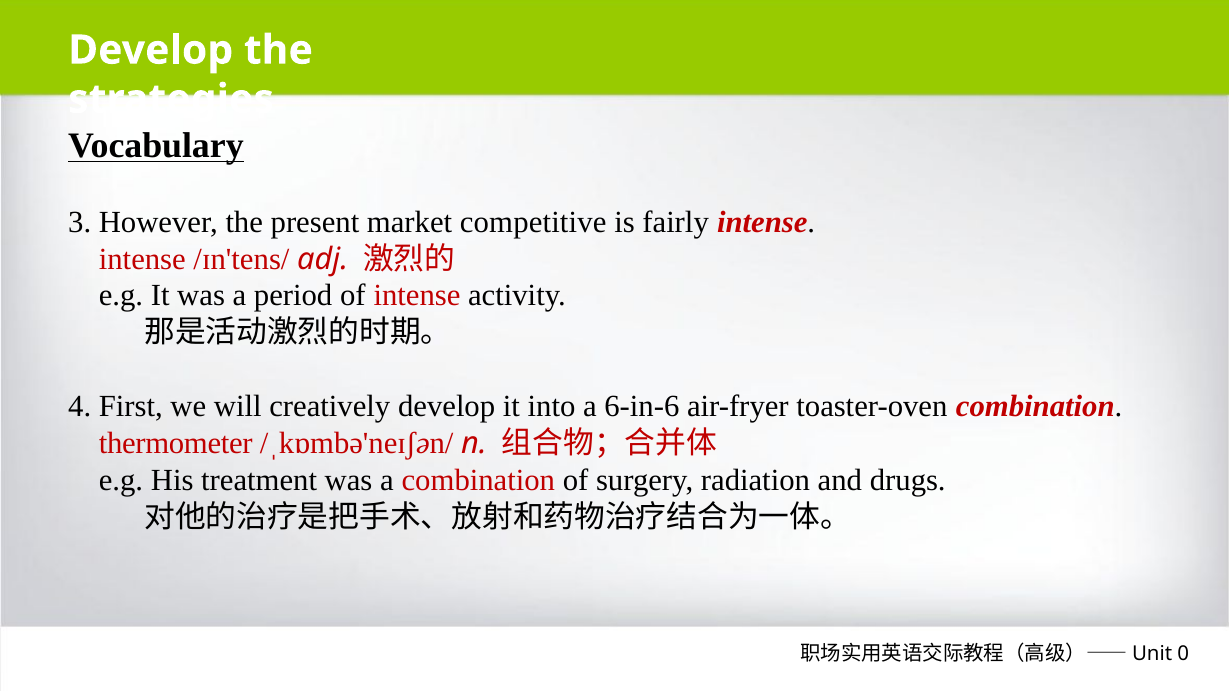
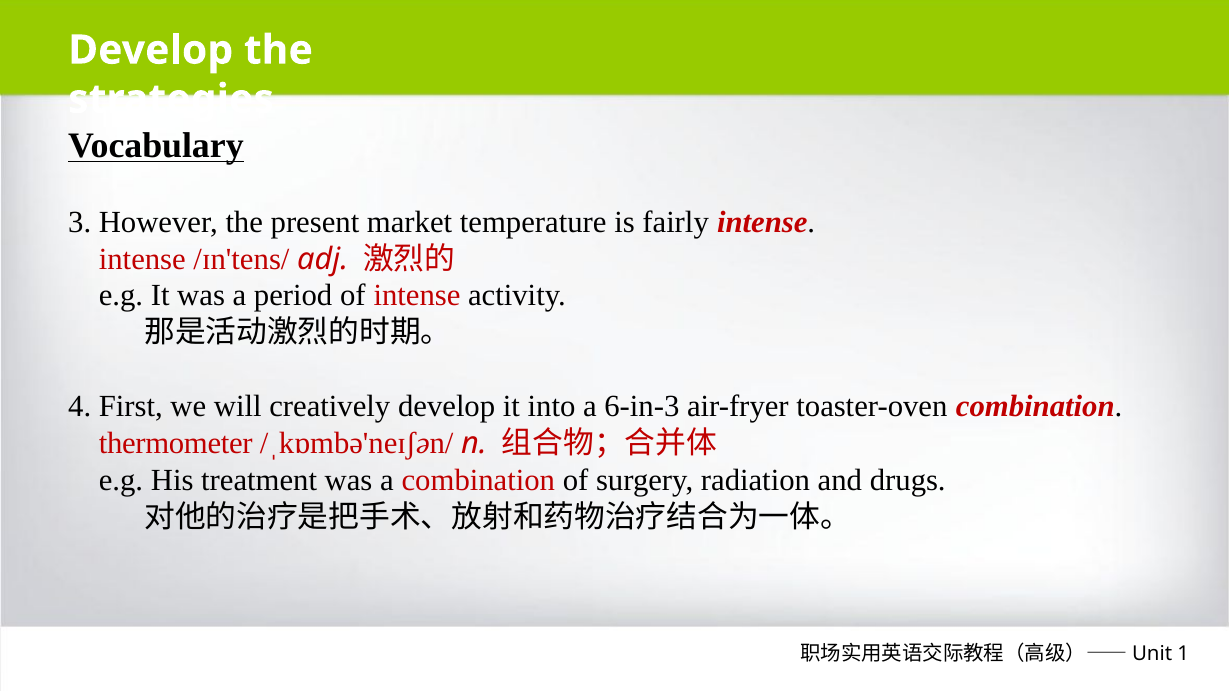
competitive: competitive -> temperature (533, 222)
6-in-6: 6-in-6 -> 6-in-3 (642, 407)
0: 0 -> 1 (1183, 654)
